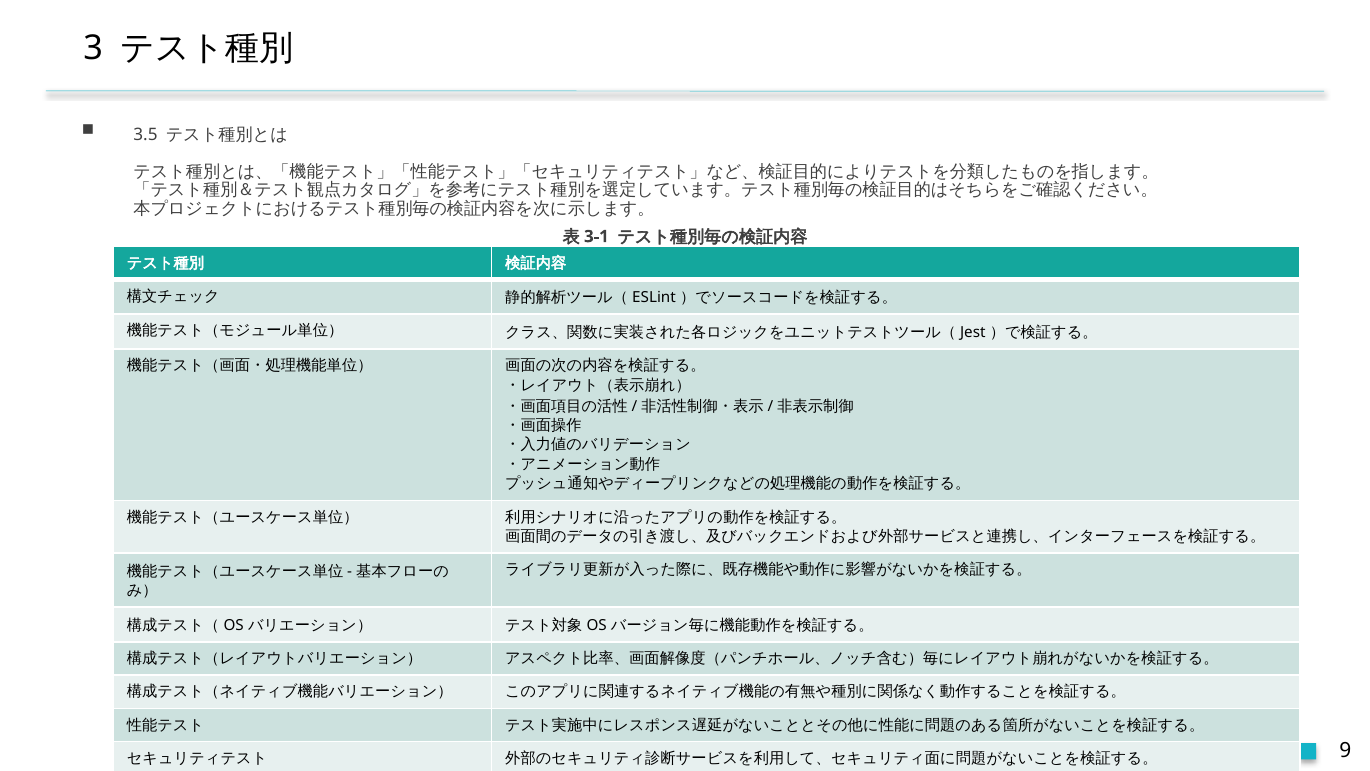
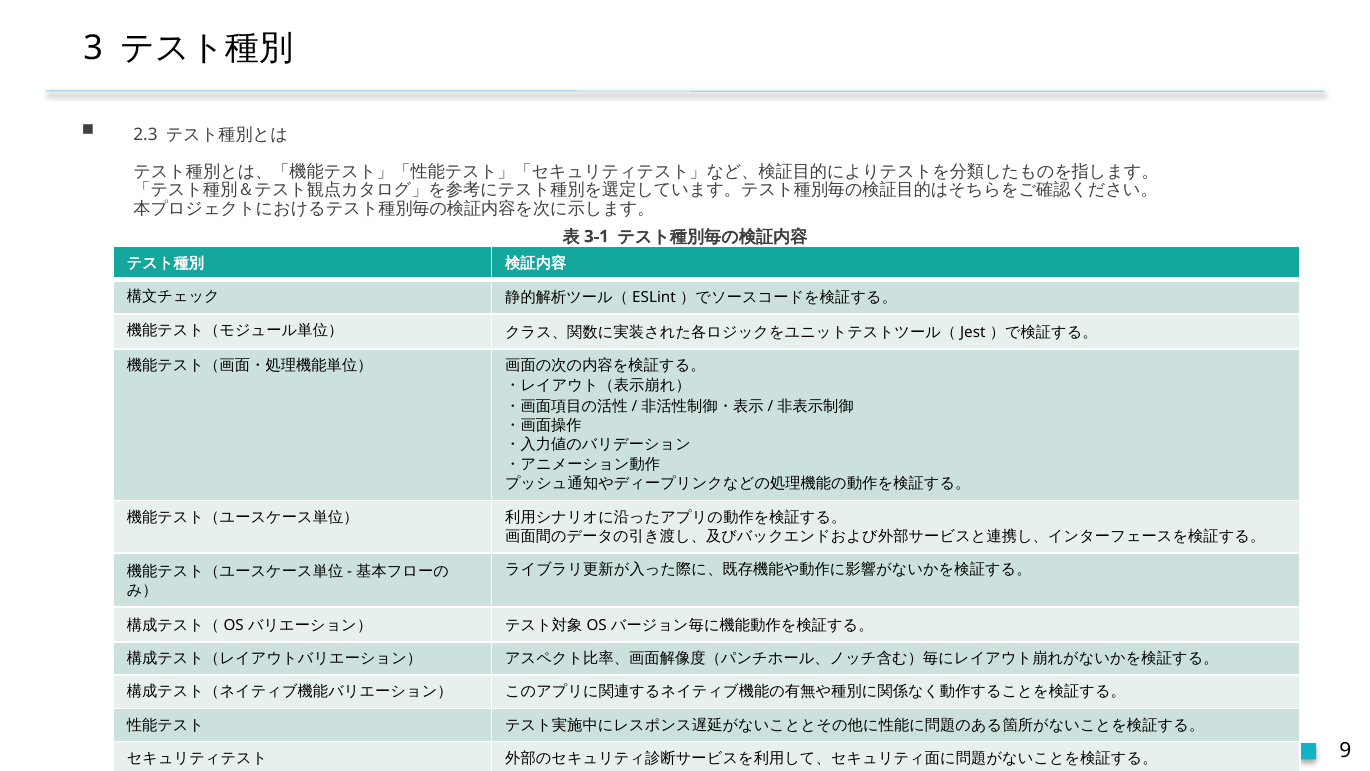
3.5: 3.5 -> 2.3 (145, 134)
